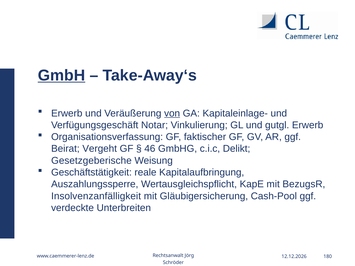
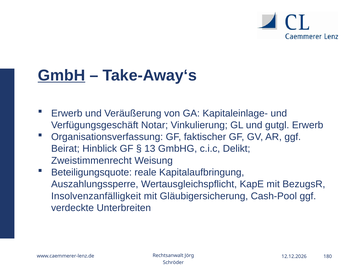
von underline: present -> none (172, 113)
Vergeht: Vergeht -> Hinblick (100, 149)
46: 46 -> 13 (150, 149)
Gesetzgeberische: Gesetzgeberische -> Zweistimmenrecht (91, 161)
Geschäftstätigkeit: Geschäftstätigkeit -> Beteiligungsquote (91, 173)
